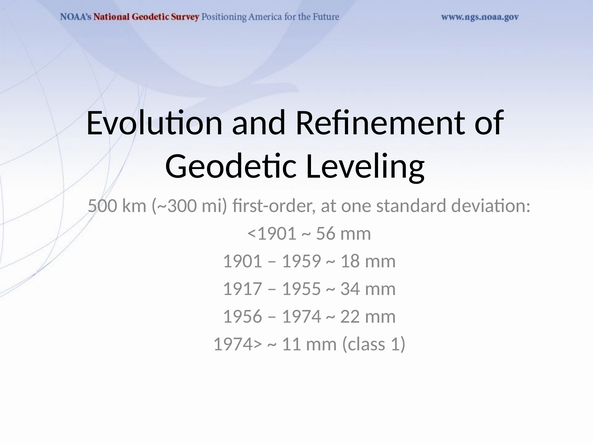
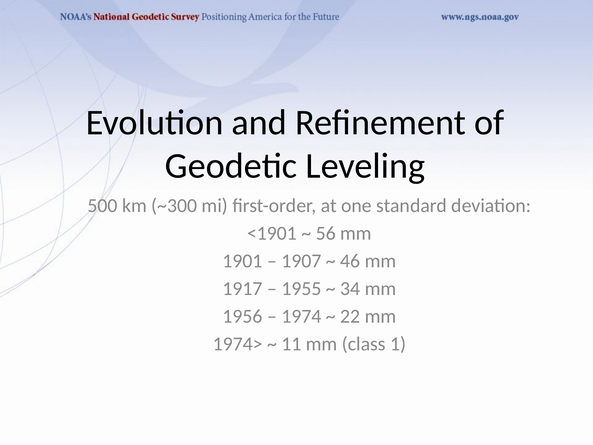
1959: 1959 -> 1907 (301, 261)
18: 18 -> 46 (350, 261)
